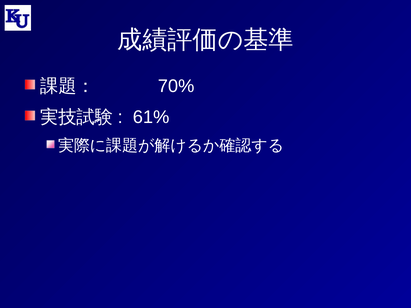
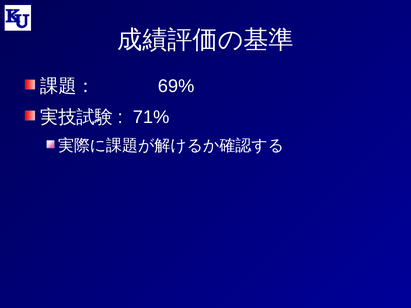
70%: 70% -> 69% (176, 86)
61%: 61% -> 71% (151, 117)
